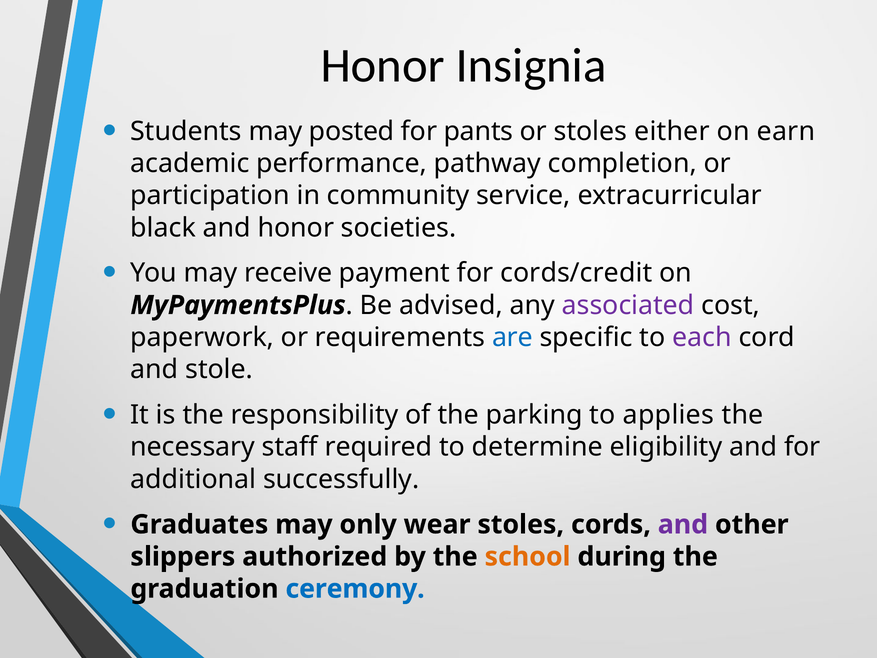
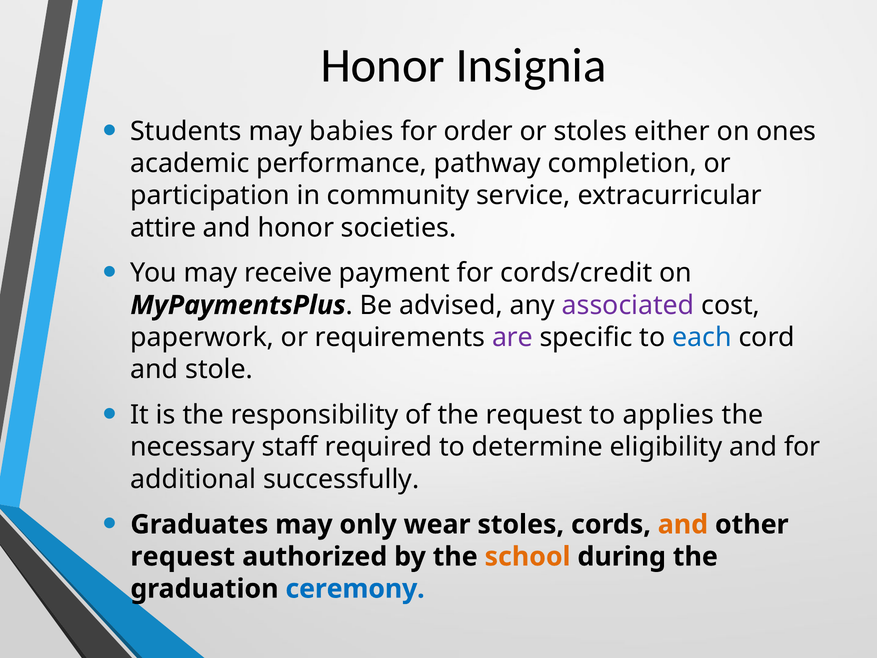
posted: posted -> babies (351, 131)
pants: pants -> order (478, 131)
earn: earn -> ones (786, 131)
black: black -> attire (163, 228)
are colour: blue -> purple (512, 337)
each colour: purple -> blue (702, 337)
the parking: parking -> request (534, 415)
and colour: purple -> orange (683, 524)
slippers: slippers -> request (183, 556)
